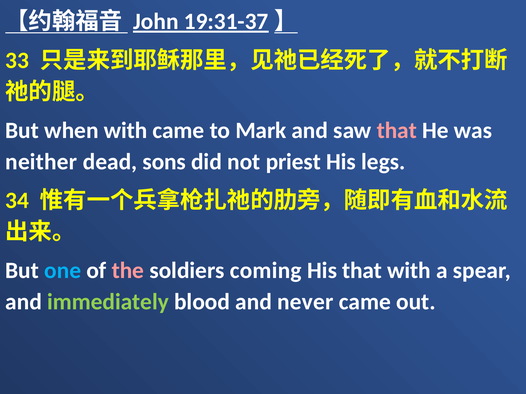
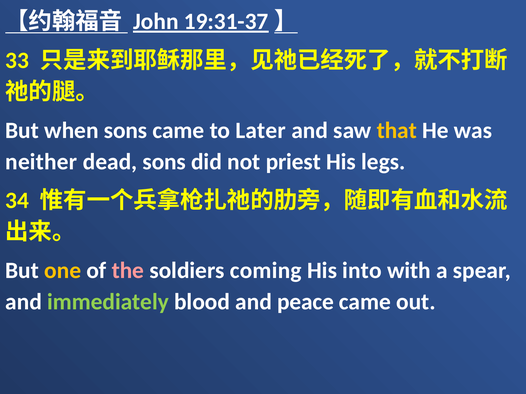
when with: with -> sons (126, 131)
Mark: Mark -> Later (261, 131)
that colour: pink -> yellow (397, 131)
one colour: light blue -> yellow (63, 271)
His that: that -> into (362, 271)
never: never -> peace (306, 302)
